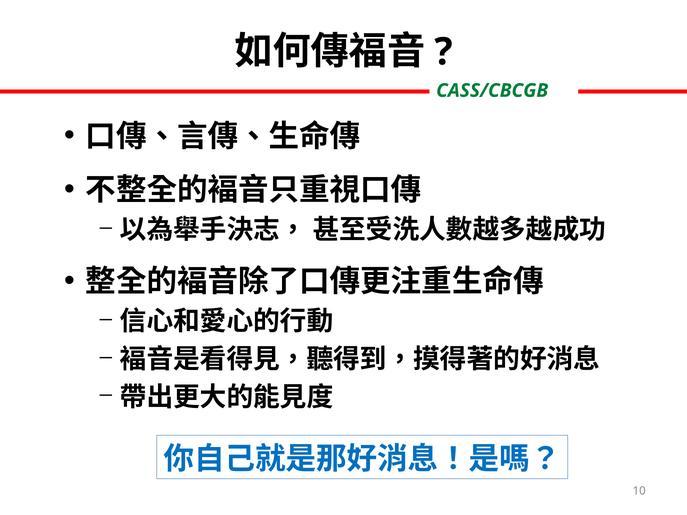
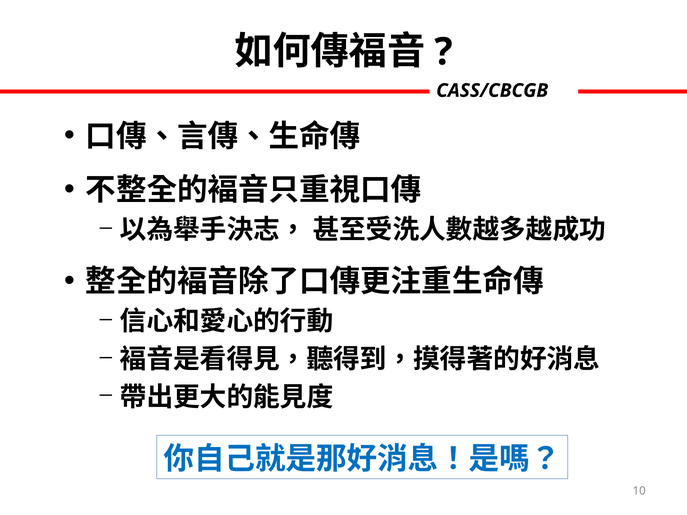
CASS/CBCGB colour: green -> black (492, 91)
